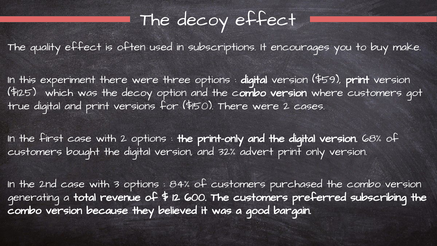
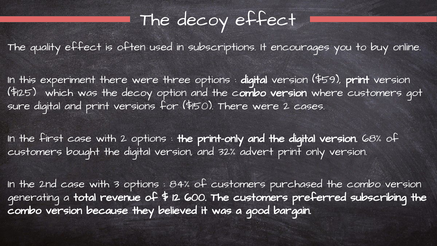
make: make -> online (407, 47)
true: true -> sure (19, 106)
